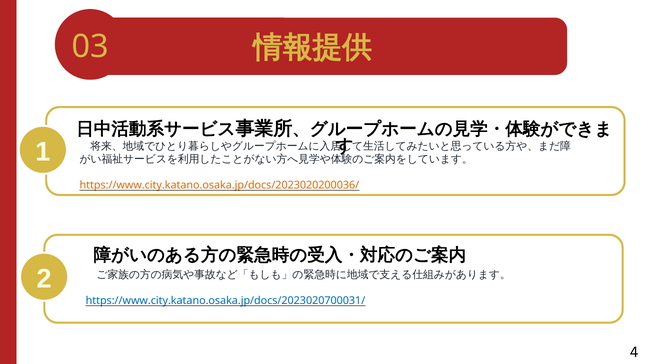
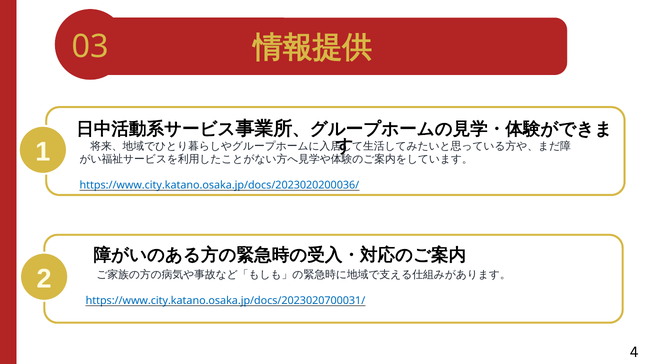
https://www.city.katano.osaka.jp/docs/2023020200036/ colour: orange -> blue (219, 185)
